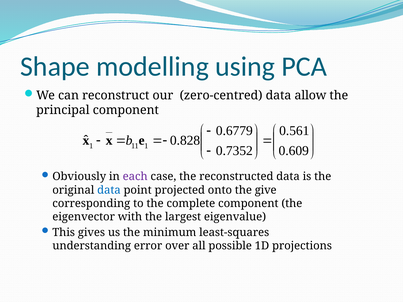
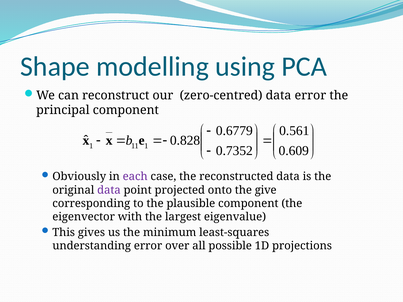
data allow: allow -> error (310, 96)
data colour: blue -> purple (109, 190)
complete: complete -> plausible (191, 204)
